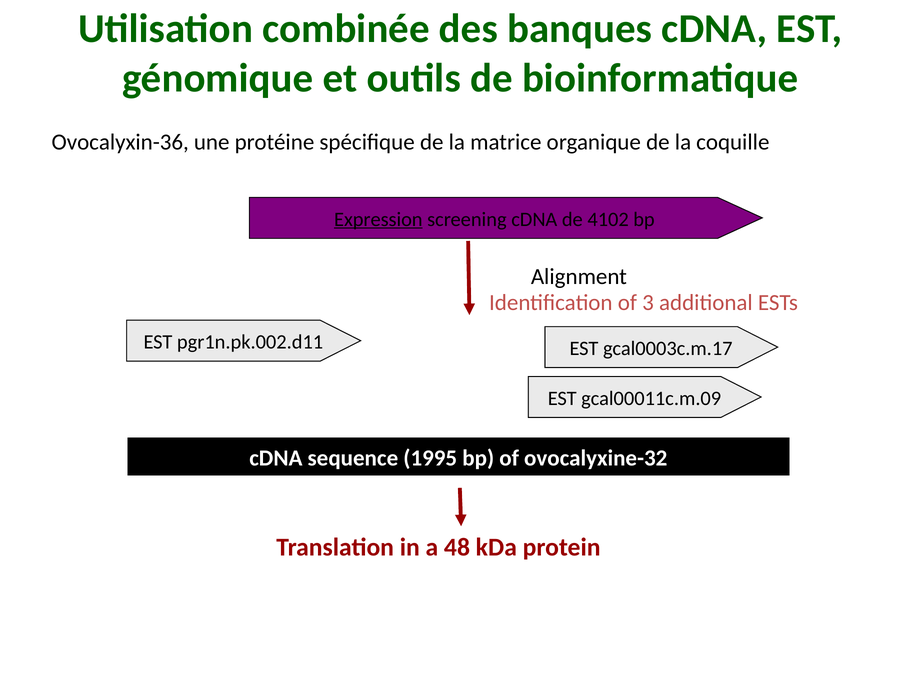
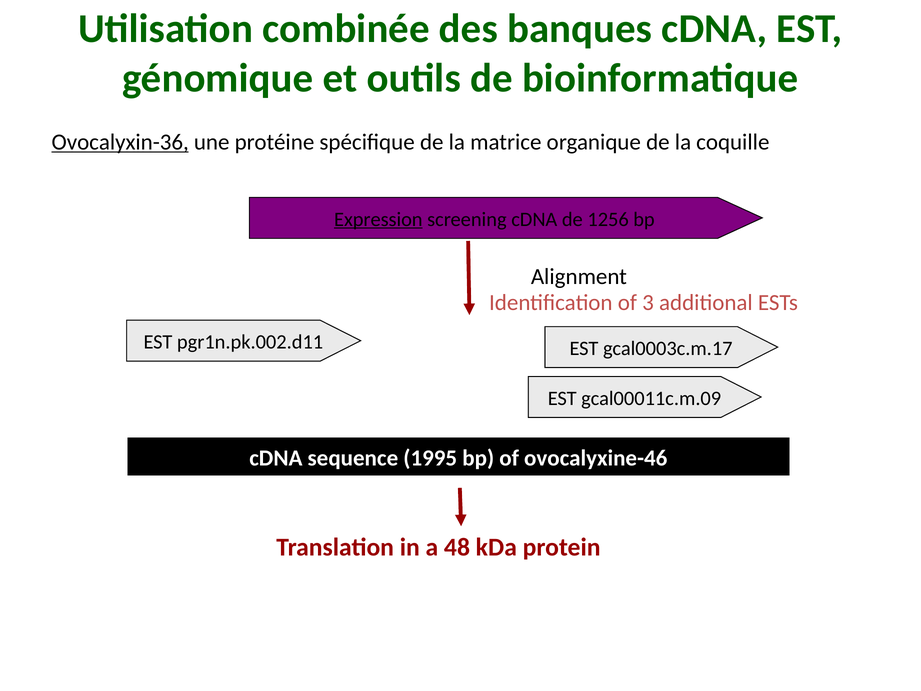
Ovocalyxin-36 underline: none -> present (120, 142)
4102: 4102 -> 1256 (608, 219)
ovocalyxine-32: ovocalyxine-32 -> ovocalyxine-46 (596, 458)
